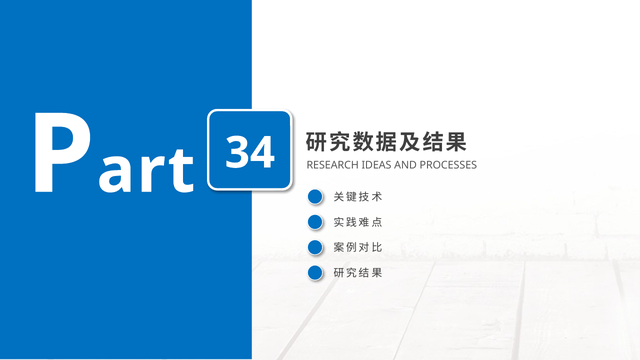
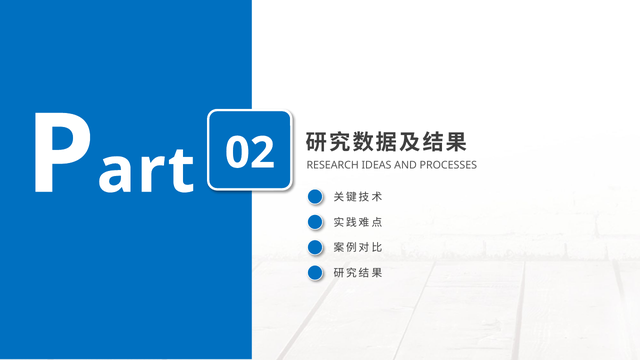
34: 34 -> 02 (250, 153)
